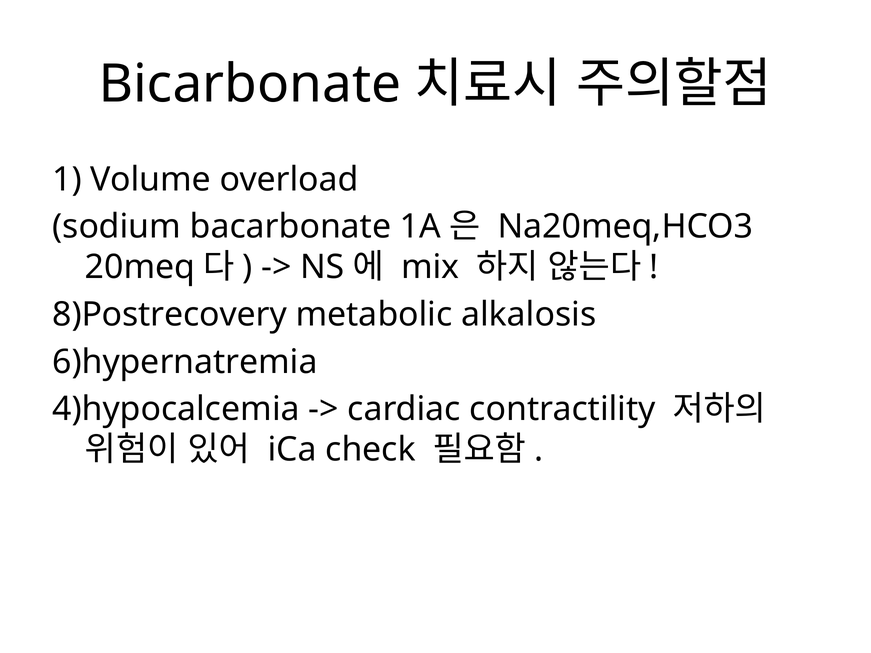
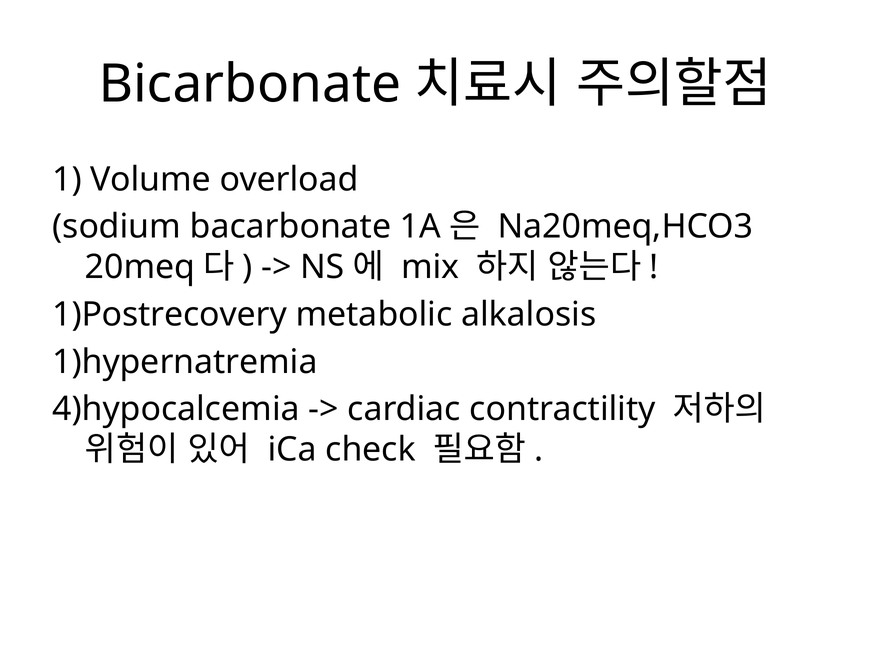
8)Postrecovery: 8)Postrecovery -> 1)Postrecovery (170, 315)
6)hypernatremia: 6)hypernatremia -> 1)hypernatremia (185, 362)
